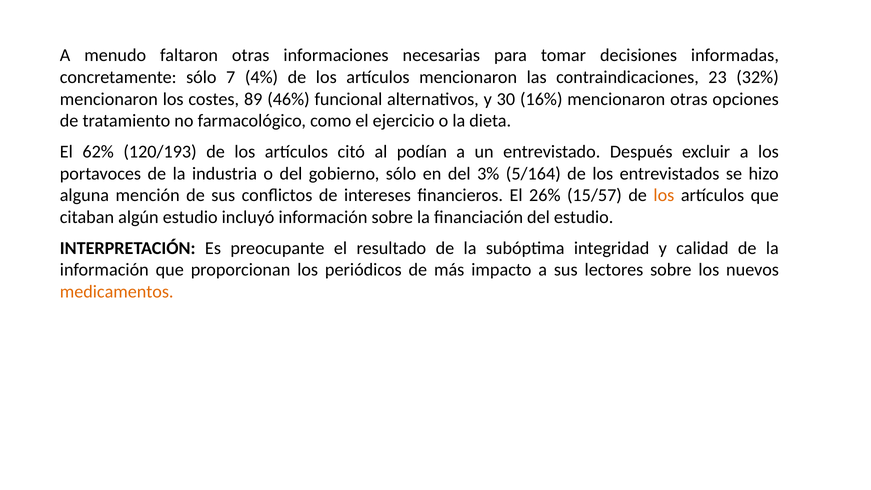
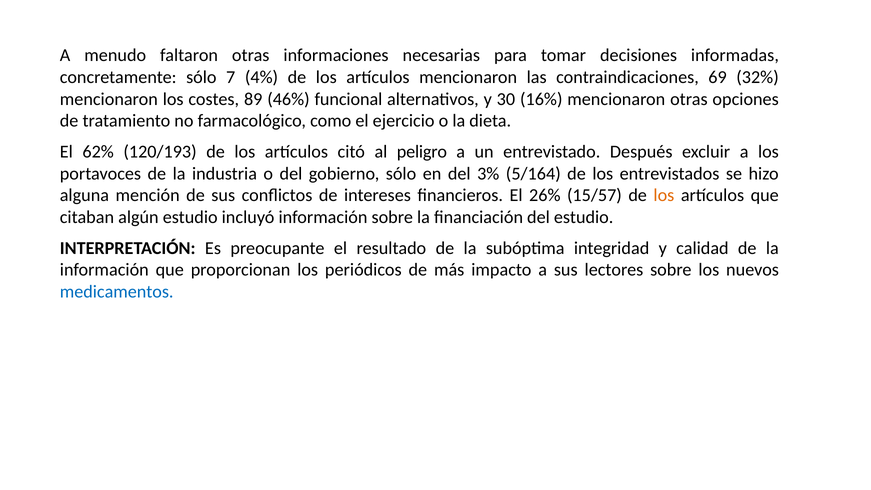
23: 23 -> 69 (718, 77)
podían: podían -> peligro (422, 152)
medicamentos colour: orange -> blue (117, 292)
